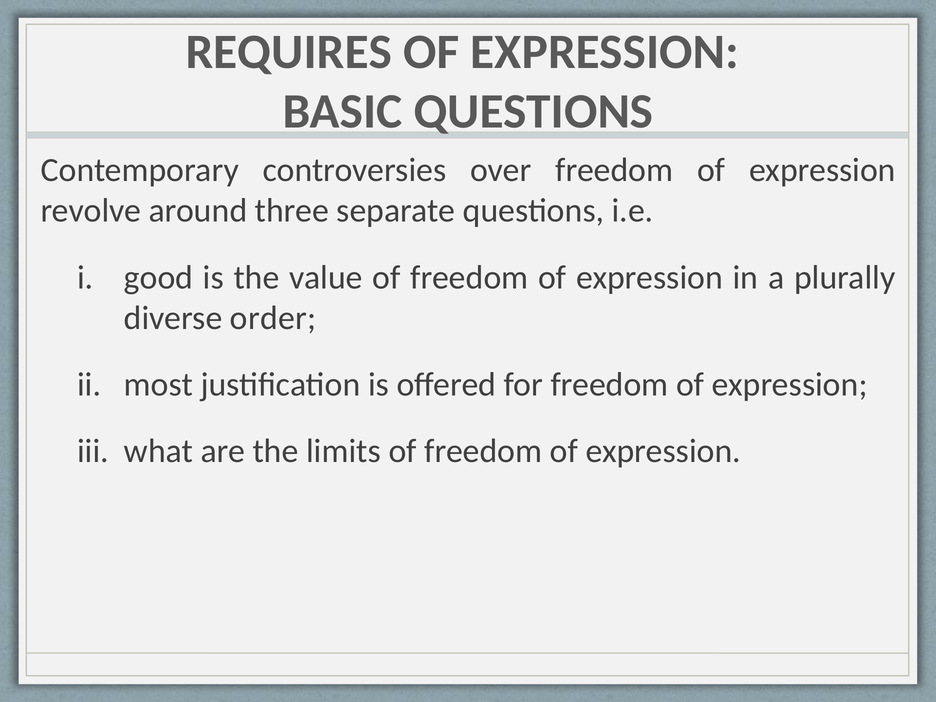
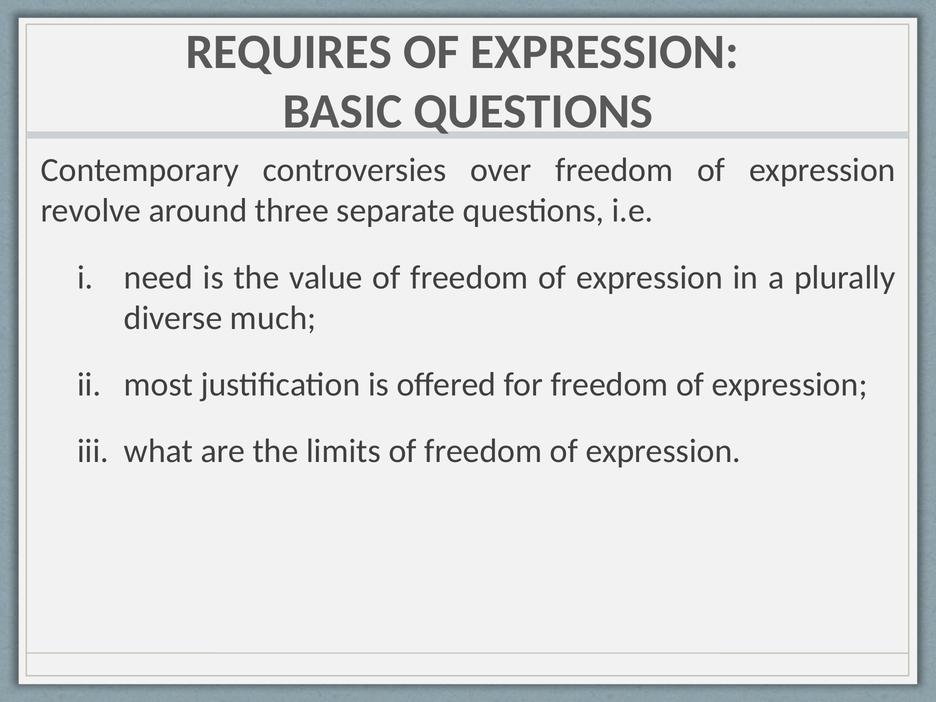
good: good -> need (158, 277)
order: order -> much (273, 318)
